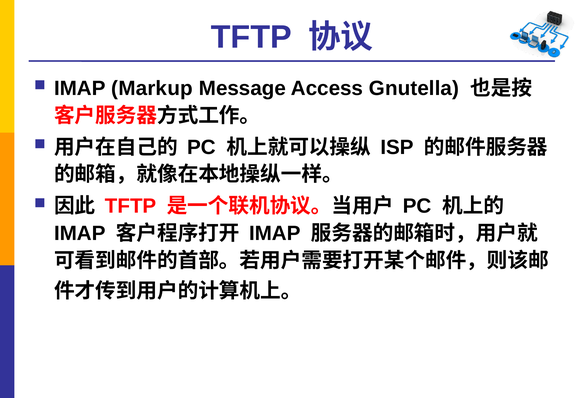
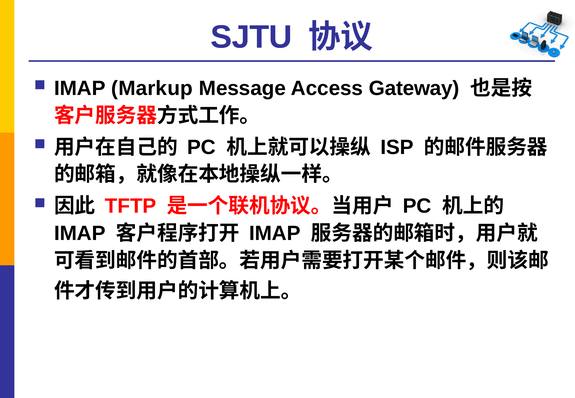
TFTP: TFTP -> SJTU (251, 37)
Gnutella: Gnutella -> Gateway (414, 88)
